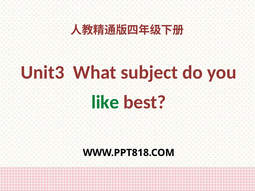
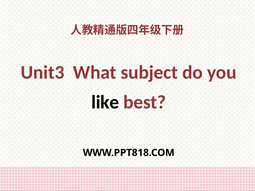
like colour: green -> black (105, 102)
